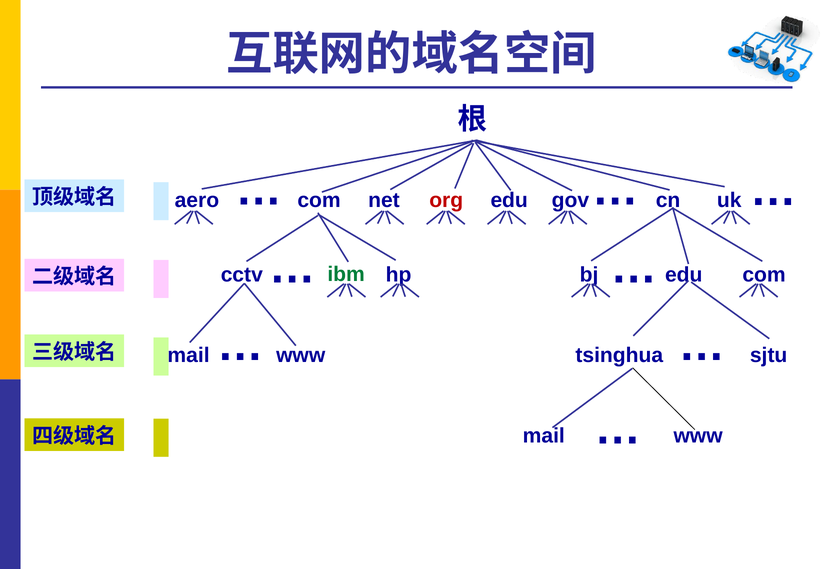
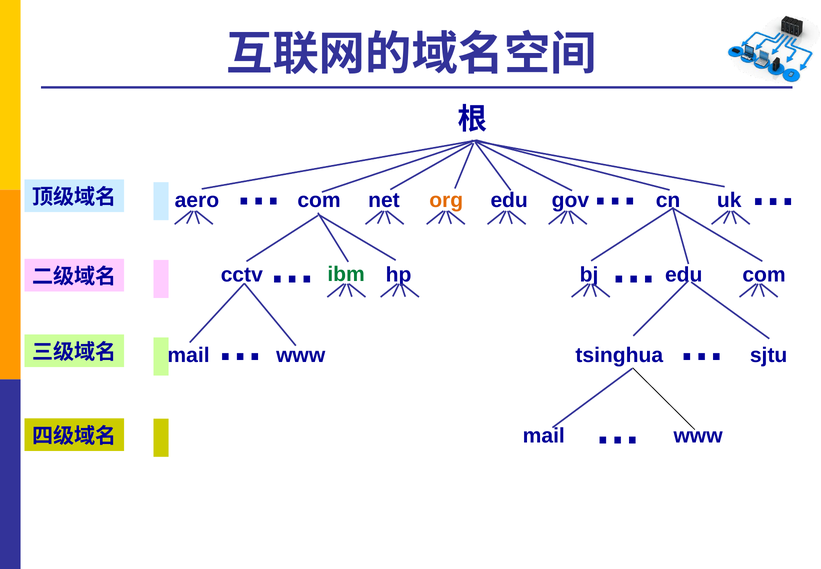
org colour: red -> orange (446, 200)
